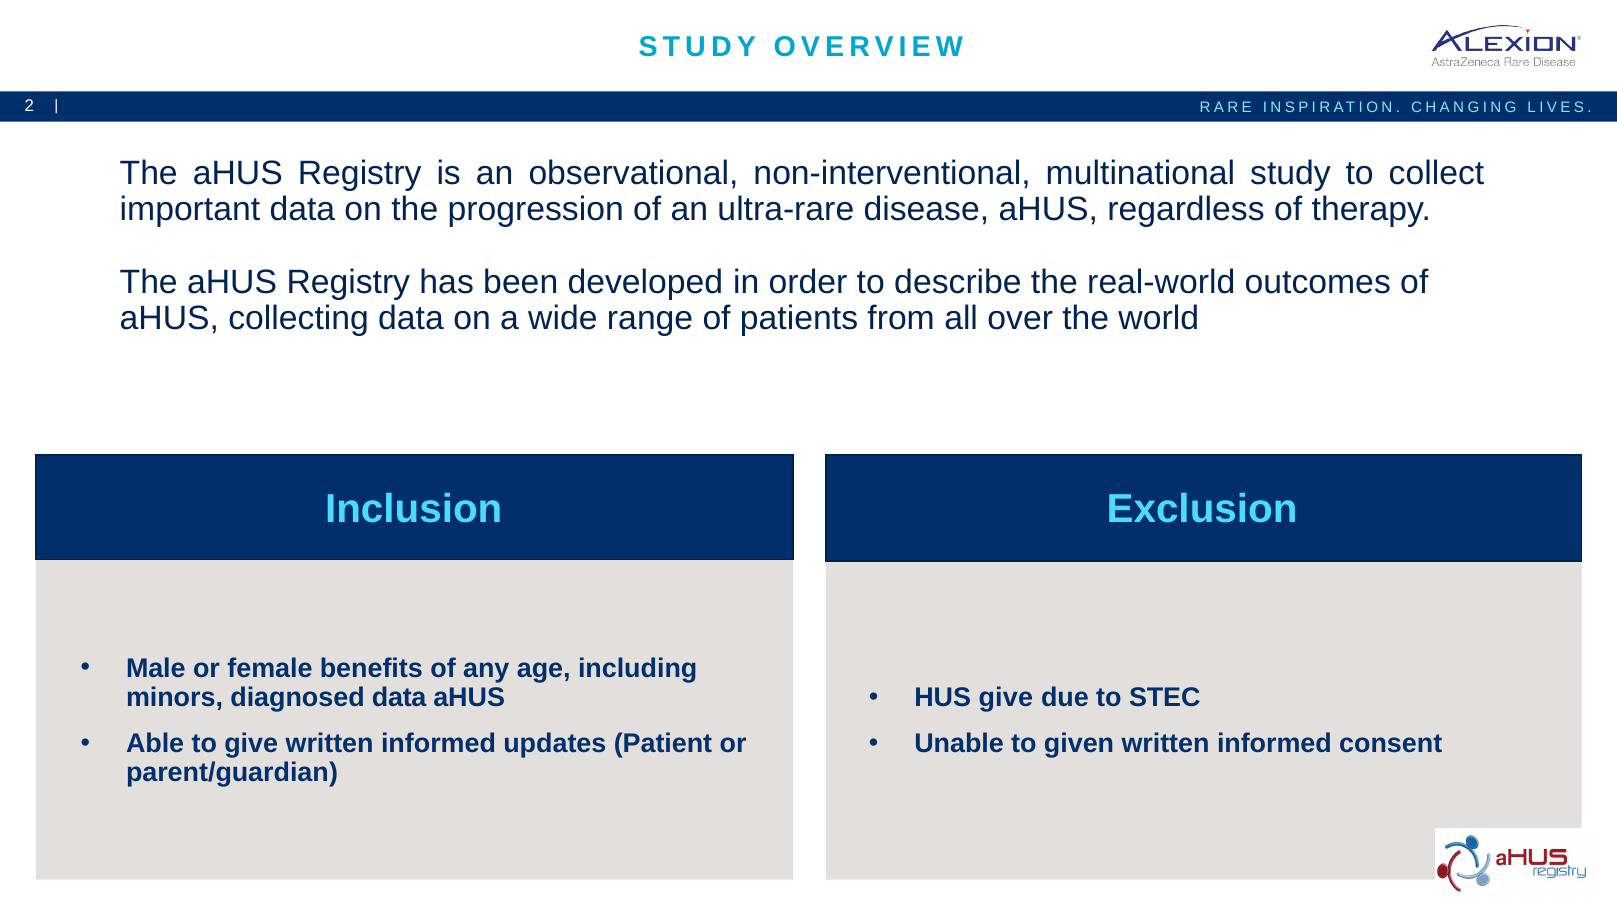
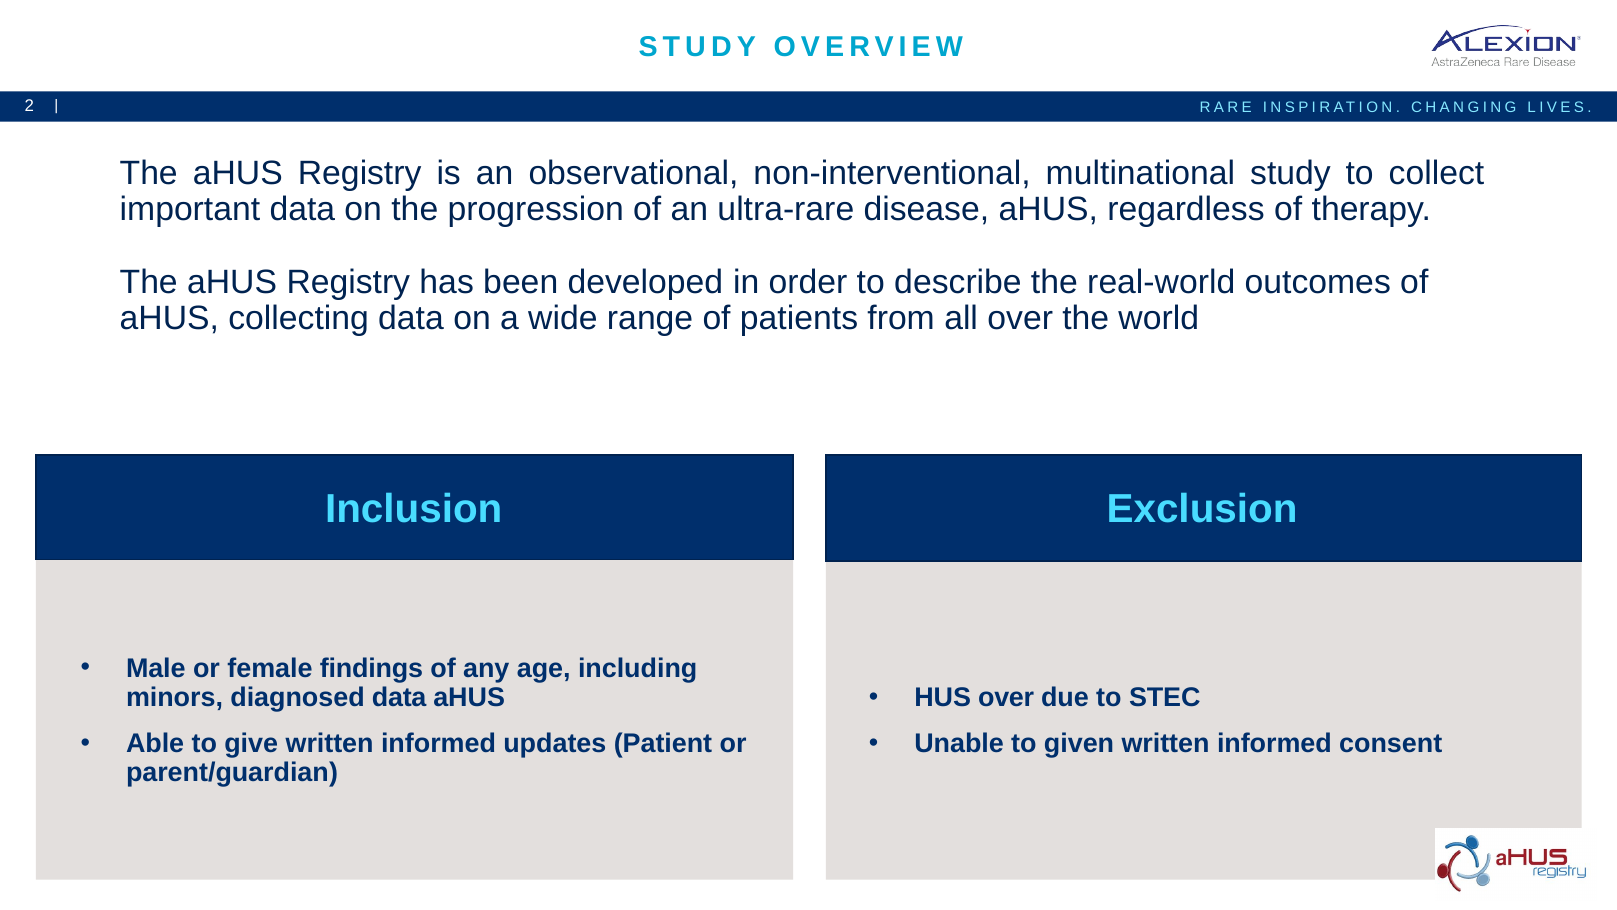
benefits: benefits -> findings (371, 668)
HUS give: give -> over (1006, 697)
